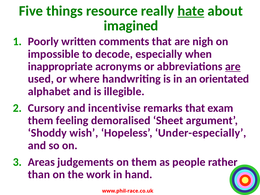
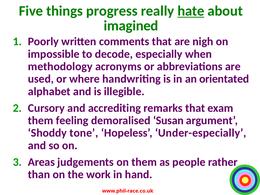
resource: resource -> progress (112, 11)
inappropriate: inappropriate -> methodology (60, 66)
are underline: present -> none (233, 66)
incentivise: incentivise -> accrediting (114, 108)
Sheet: Sheet -> Susan (168, 120)
wish: wish -> tone (84, 133)
